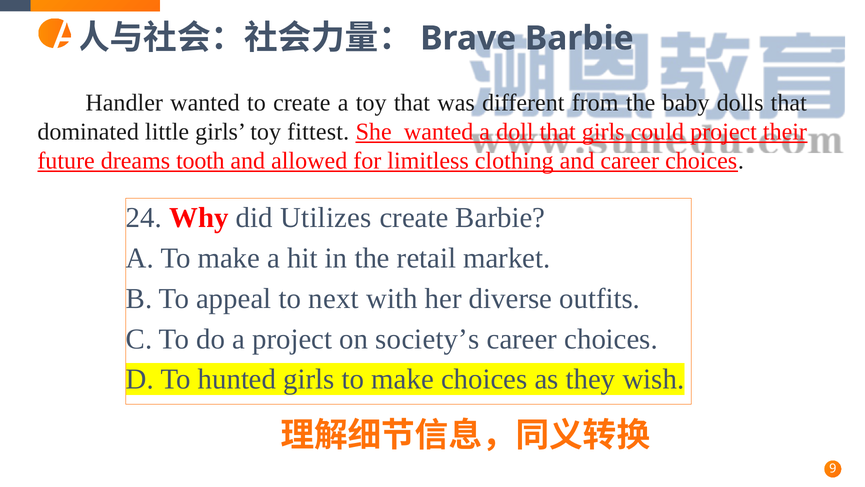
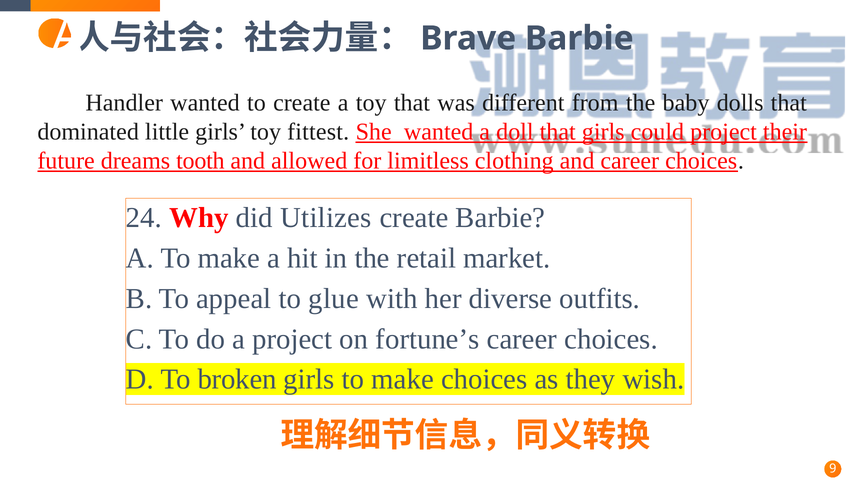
next: next -> glue (334, 298)
society’s: society’s -> fortune’s (428, 339)
hunted: hunted -> broken (237, 379)
